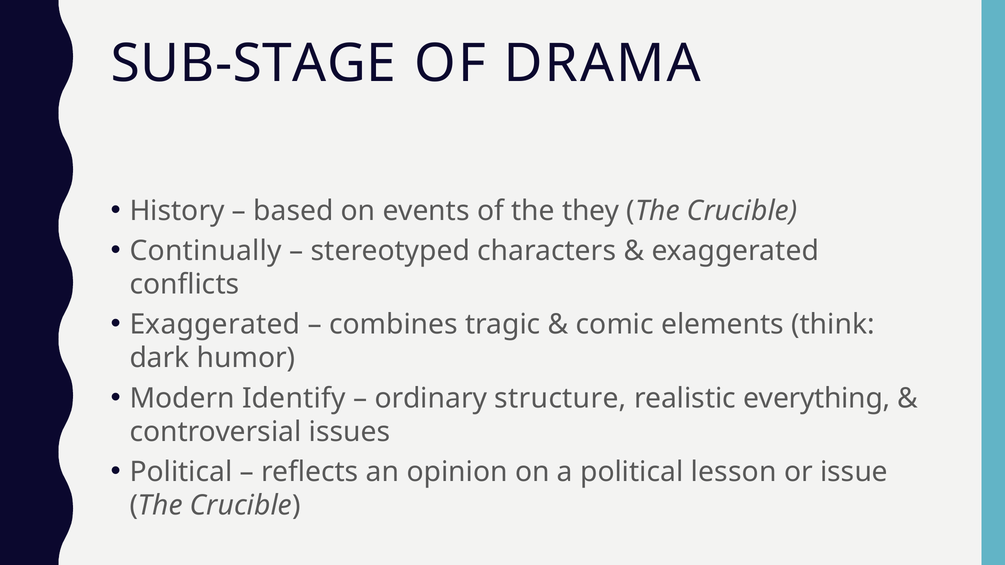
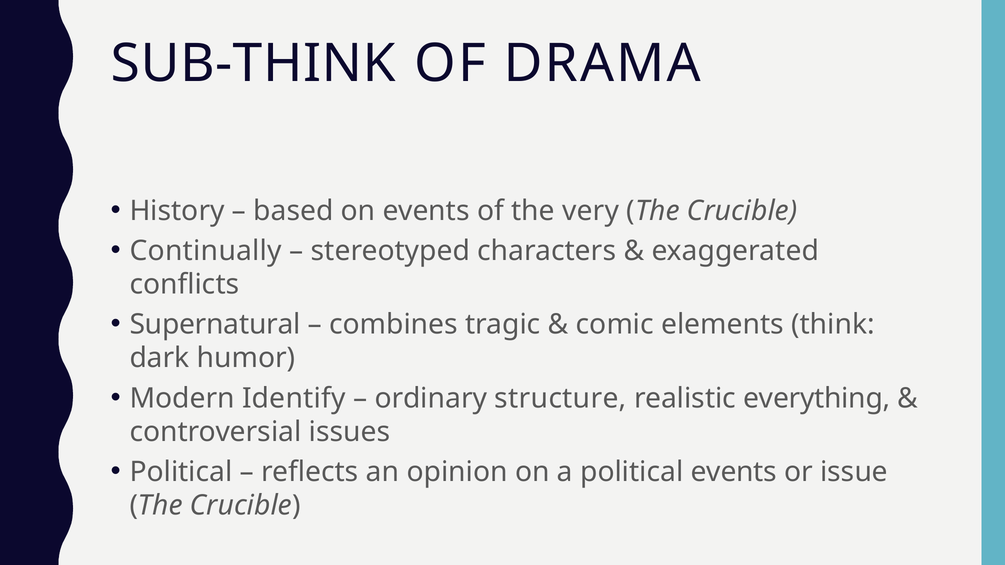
SUB-STAGE: SUB-STAGE -> SUB-THINK (253, 64)
they: they -> very (590, 211)
Exaggerated: Exaggerated -> Supernatural (215, 325)
political lesson: lesson -> events (734, 472)
